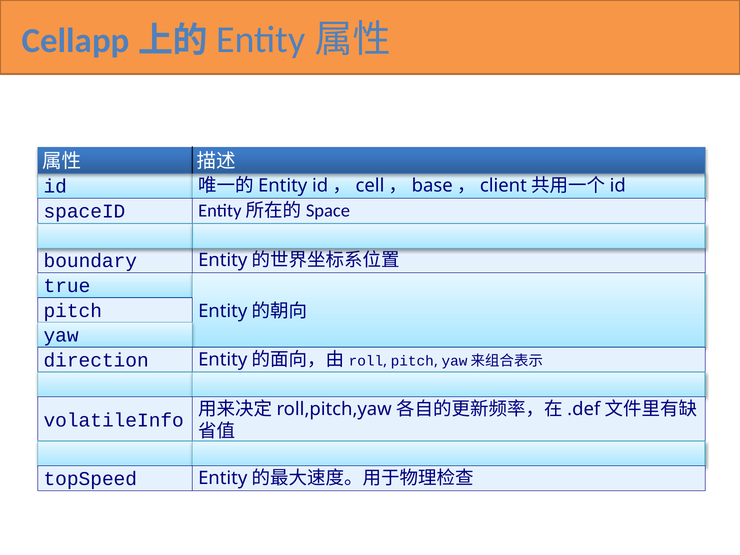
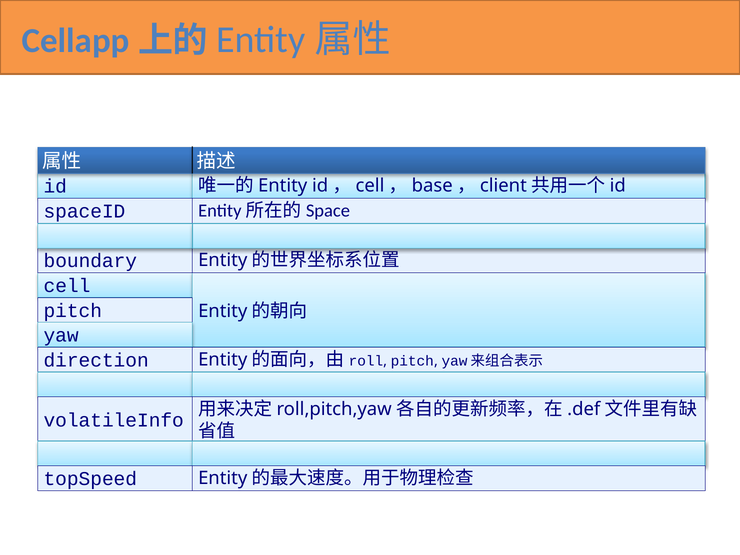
true: true -> cell (67, 286)
